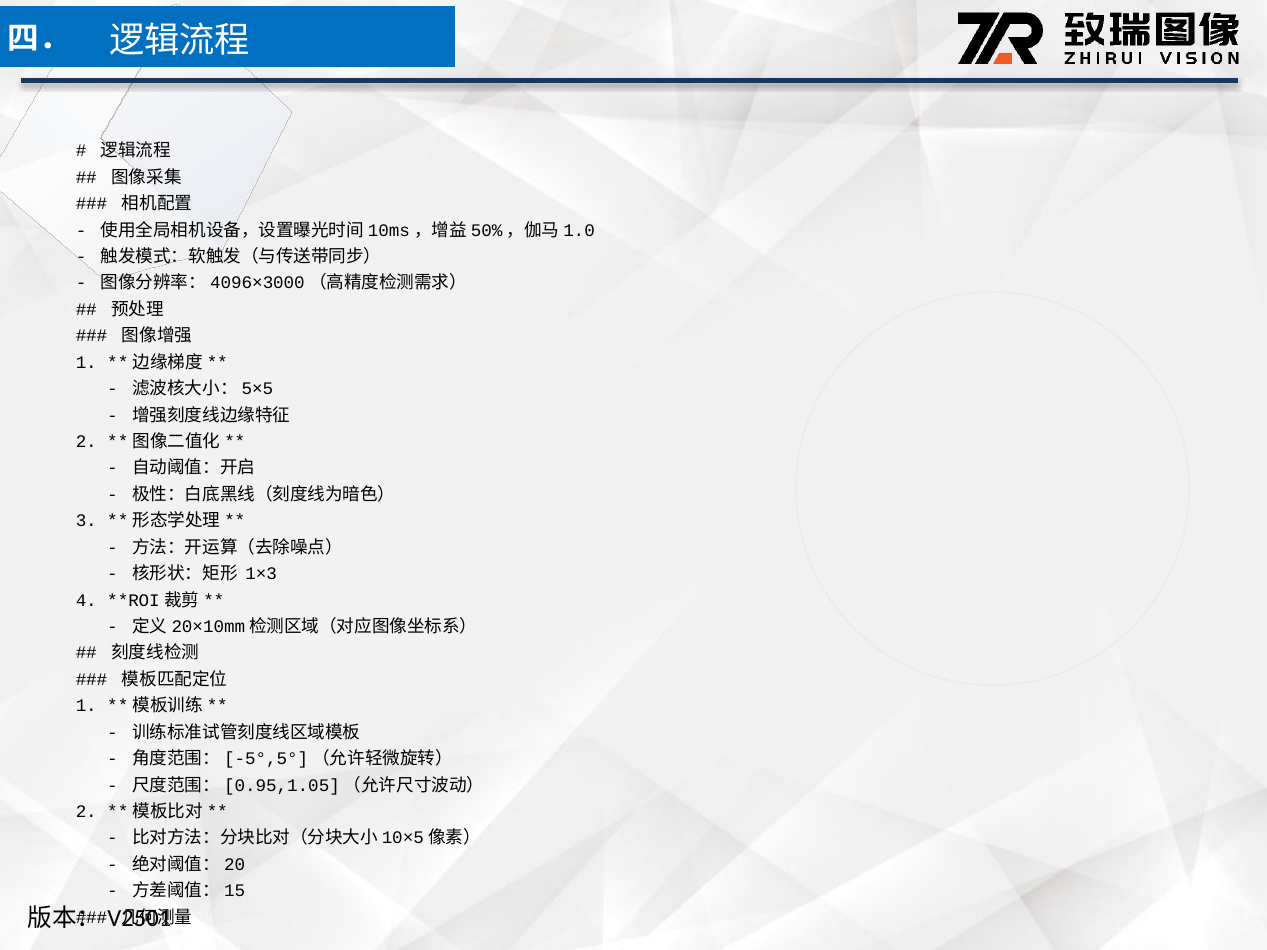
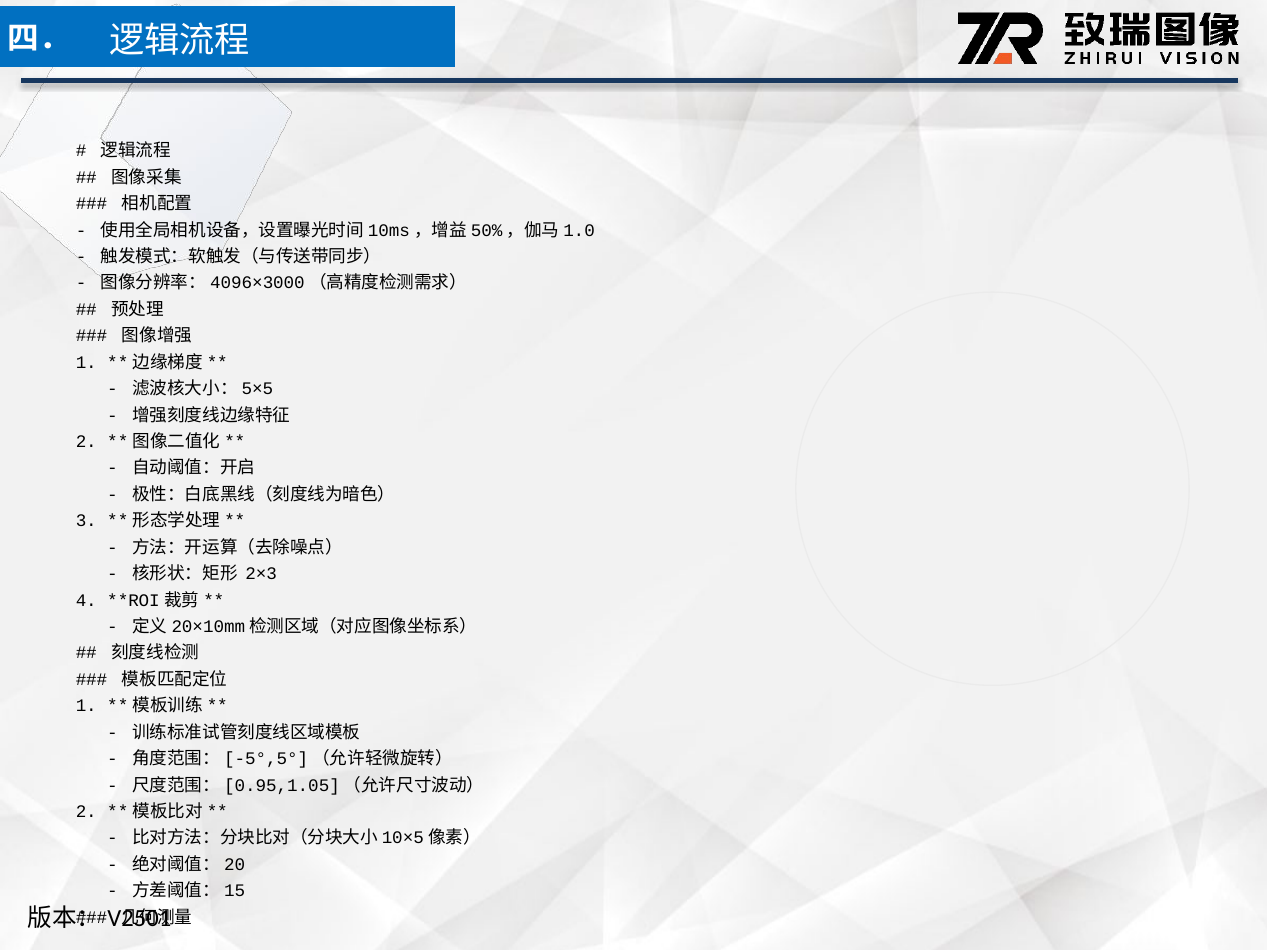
1×3: 1×3 -> 2×3 (261, 574)
